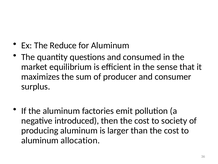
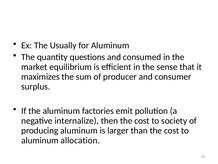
Reduce: Reduce -> Usually (63, 45)
introduced: introduced -> internalize (77, 120)
